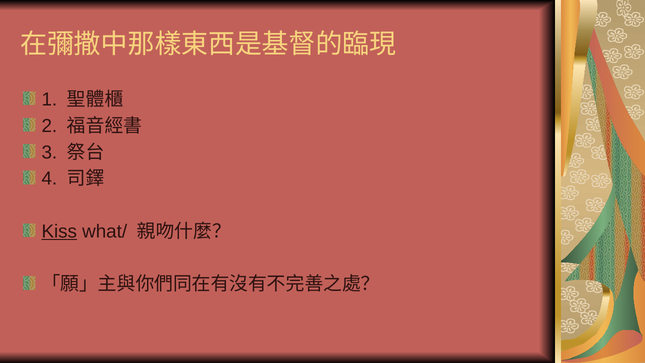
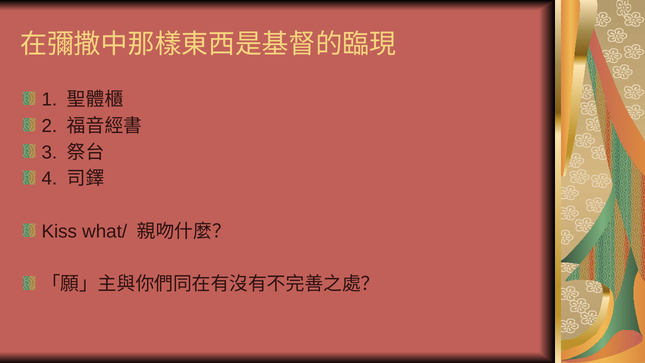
Kiss underline: present -> none (59, 231)
